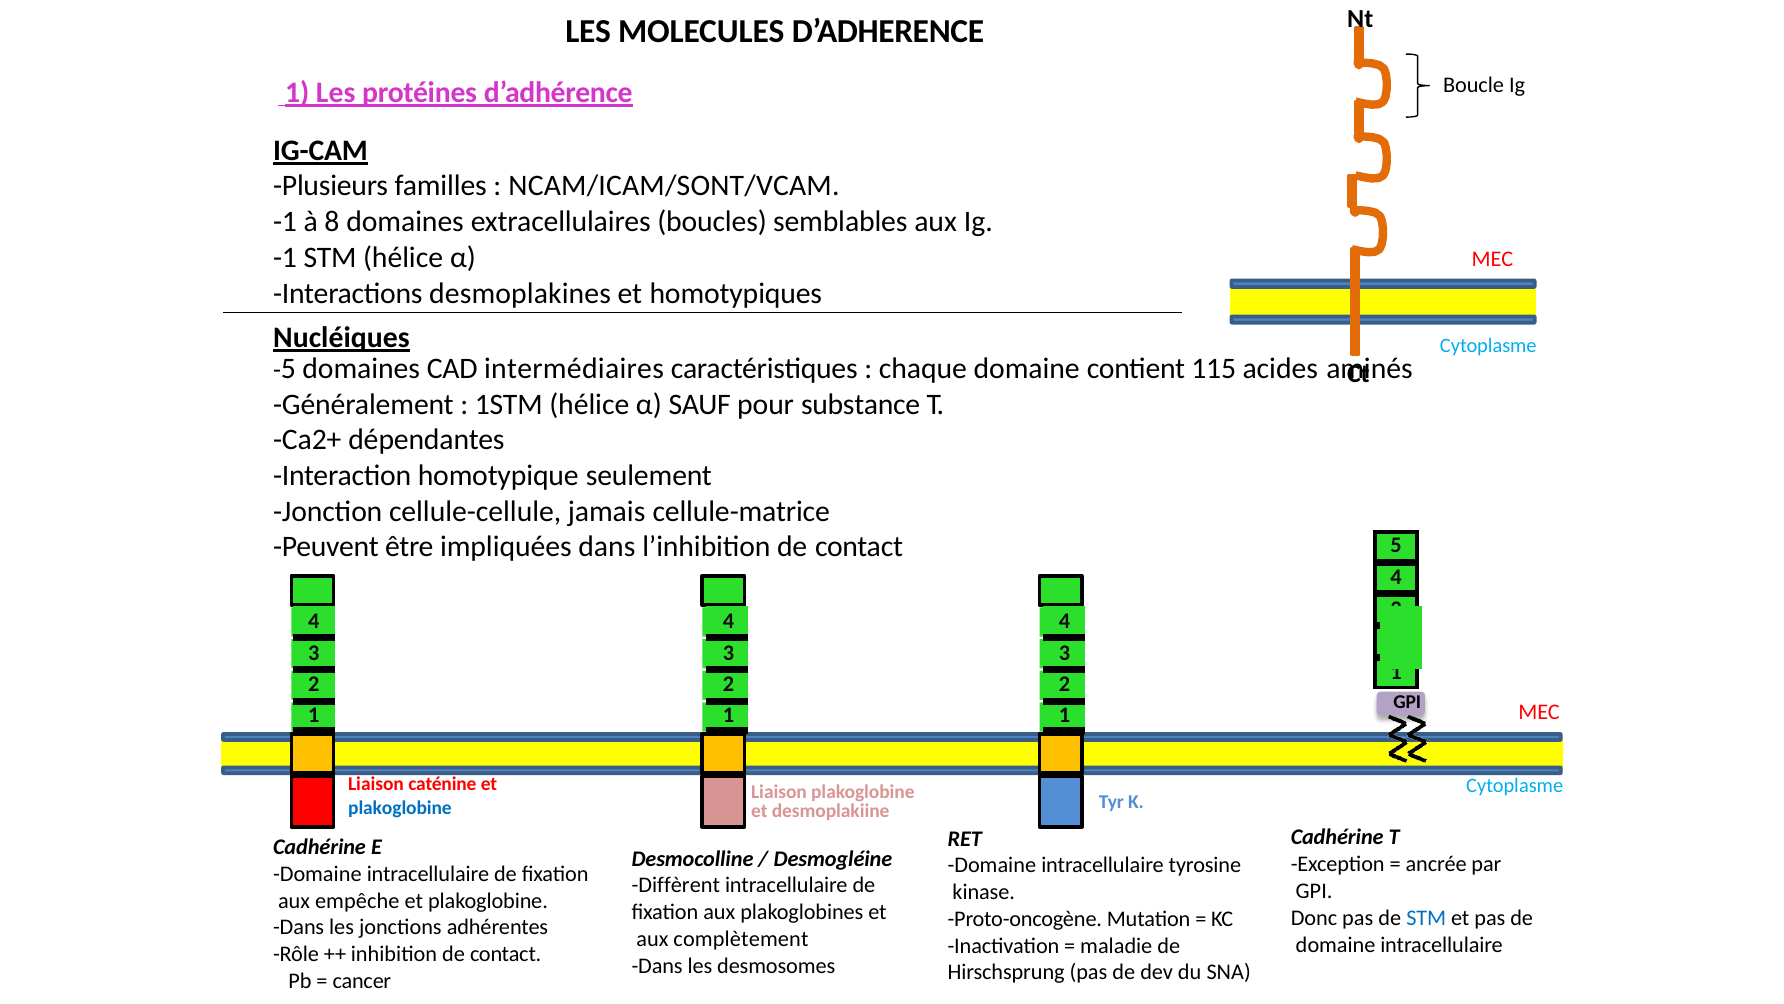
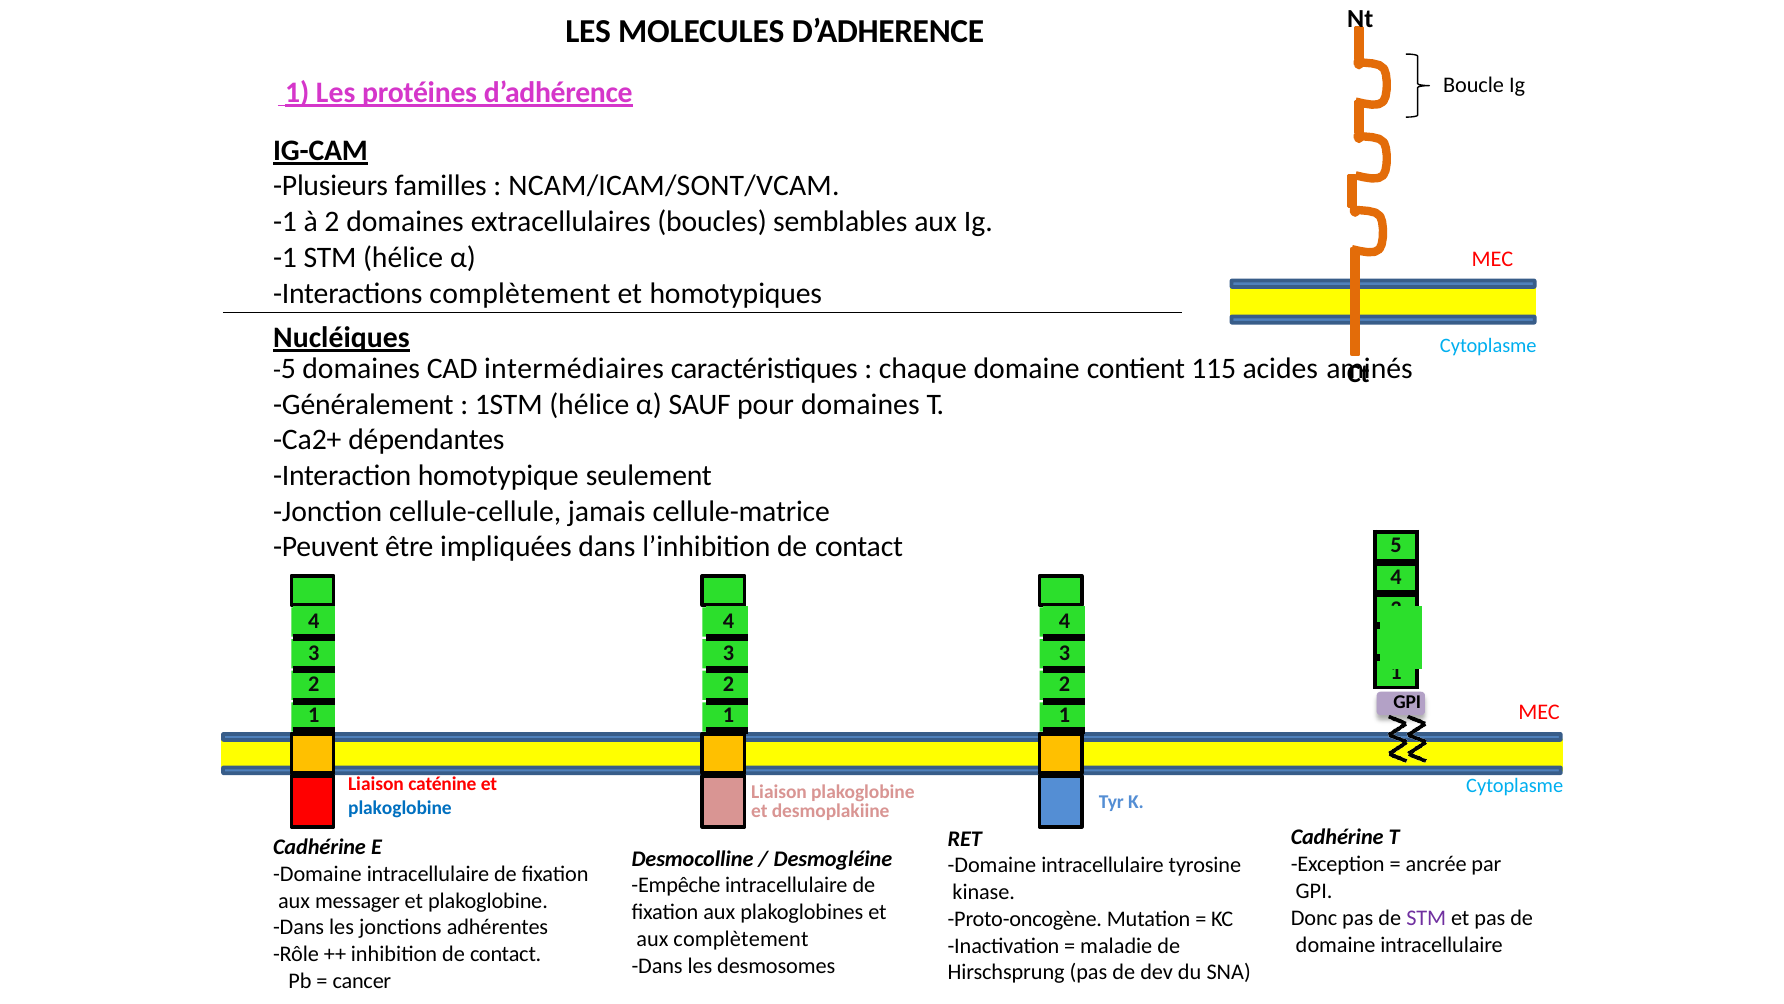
à 8: 8 -> 2 (332, 222)
Interactions desmoplakines: desmoplakines -> complètement (520, 293)
pour substance: substance -> domaines (860, 404)
Diffèrent: Diffèrent -> Empêche (676, 885)
empêche: empêche -> messager (357, 900)
STM colour: blue -> purple (1426, 917)
